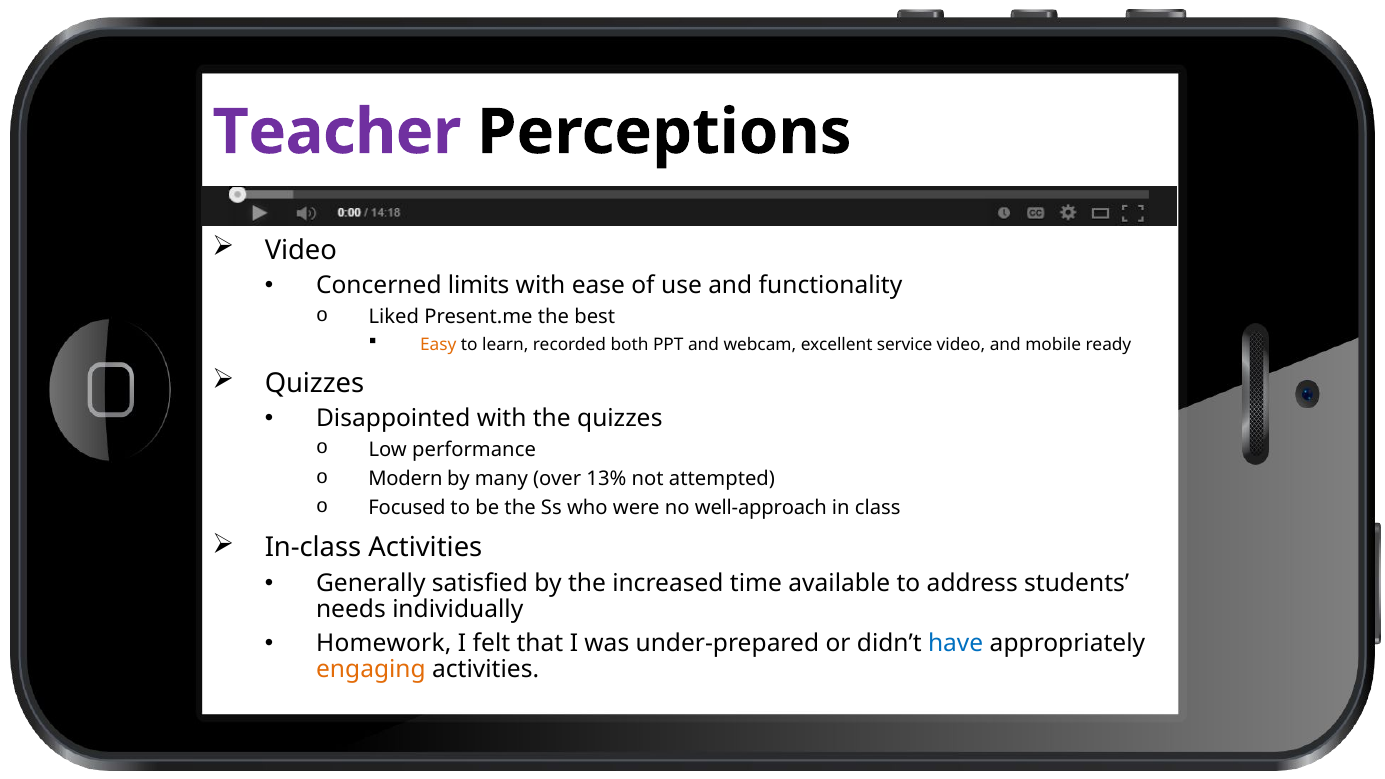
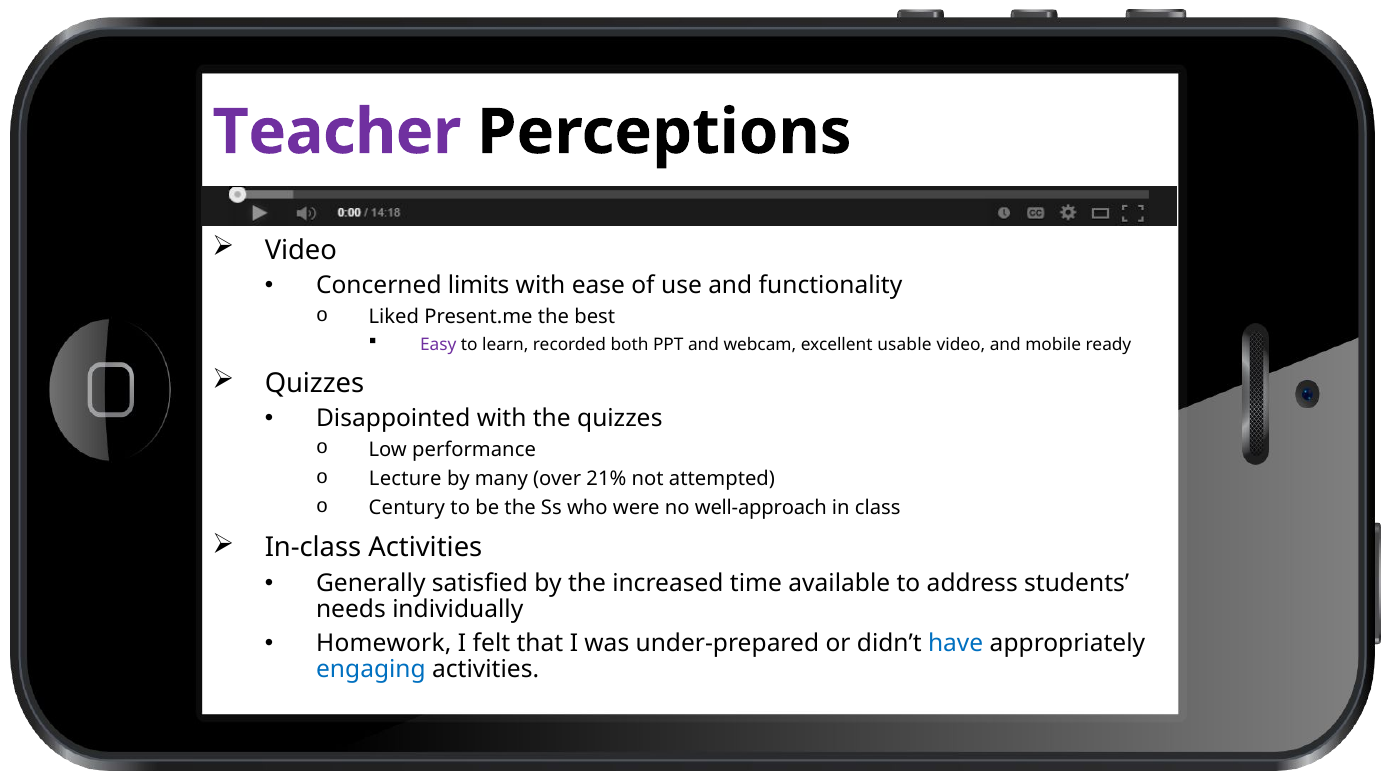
Easy colour: orange -> purple (438, 345)
service: service -> usable (904, 345)
Modern: Modern -> Lecture (405, 479)
13%: 13% -> 21% (606, 479)
Focused: Focused -> Century (407, 508)
engaging colour: orange -> blue (371, 670)
